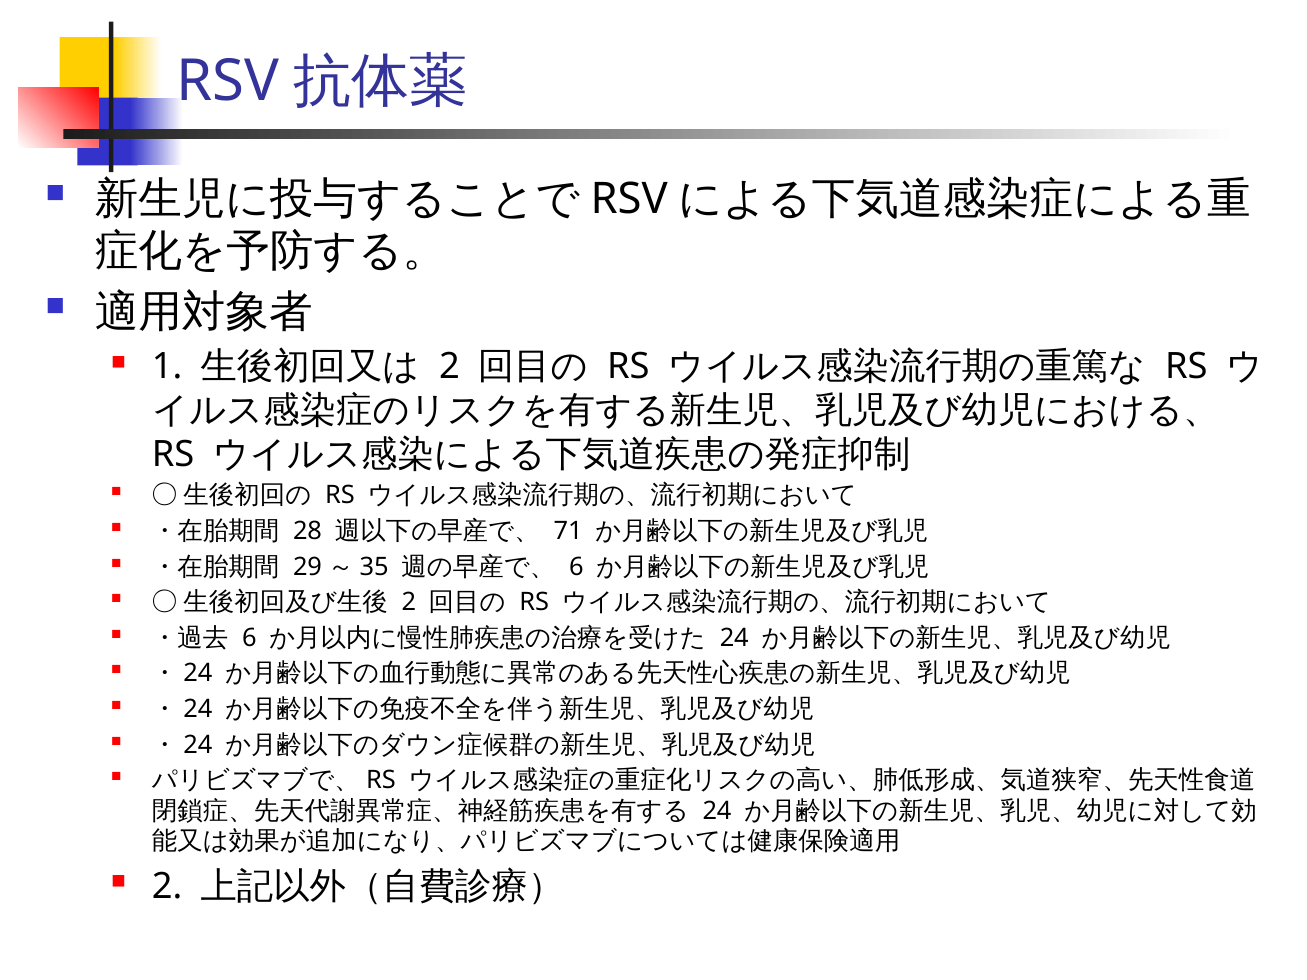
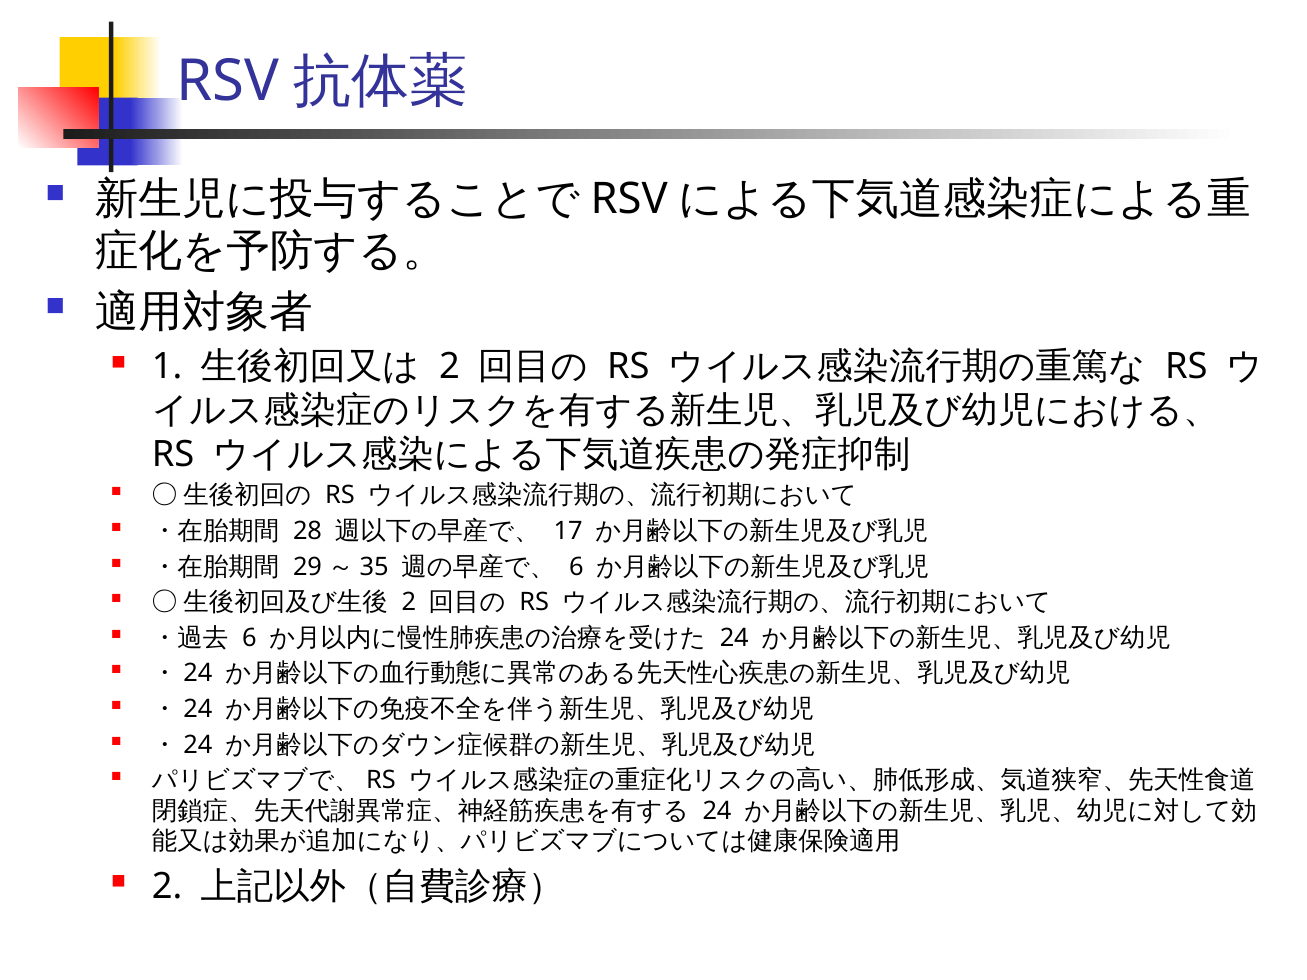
71: 71 -> 17 (568, 531)
